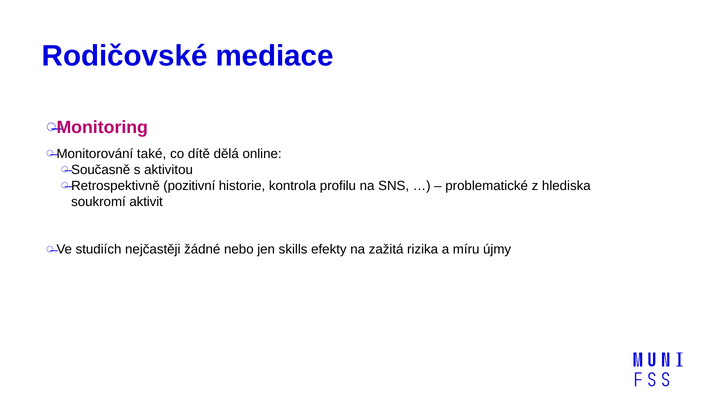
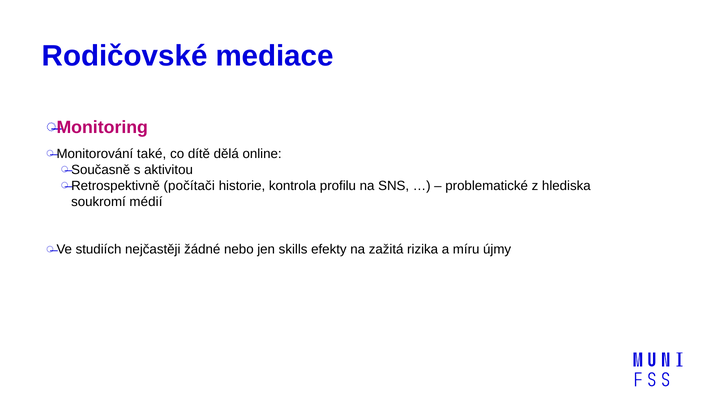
pozitivní: pozitivní -> počítači (189, 186)
aktivit: aktivit -> médií (146, 202)
